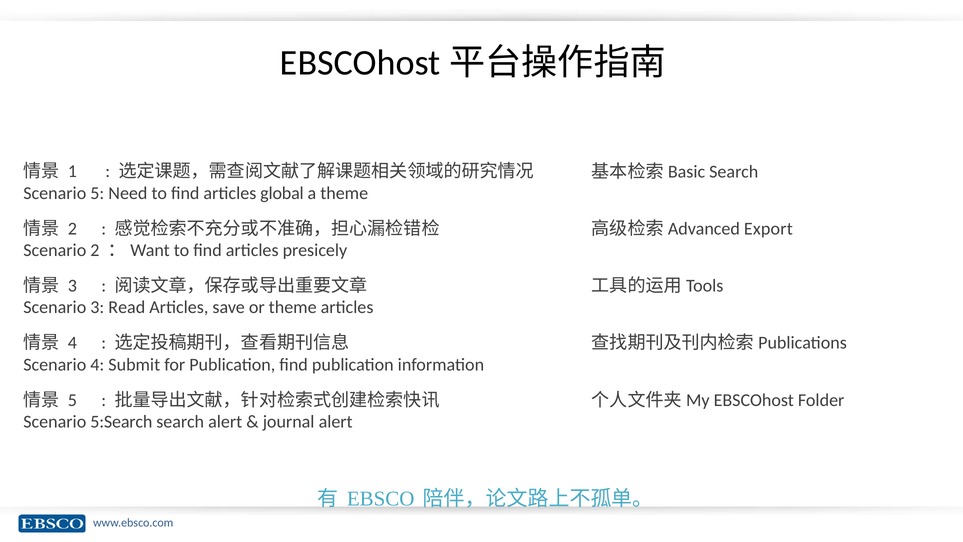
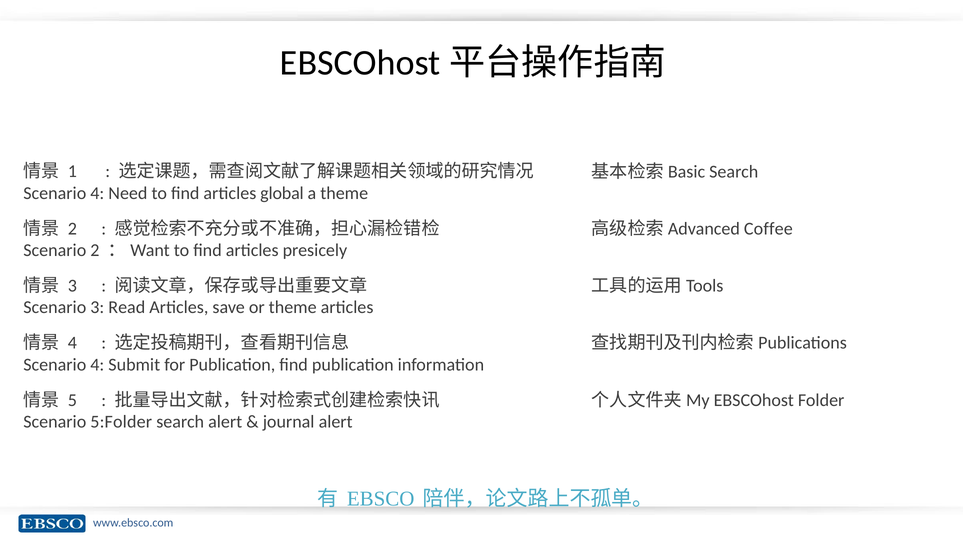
5: 5 -> 4 (97, 193)
Export: Export -> Coffee (768, 229)
5:Search: 5:Search -> 5:Folder (121, 422)
